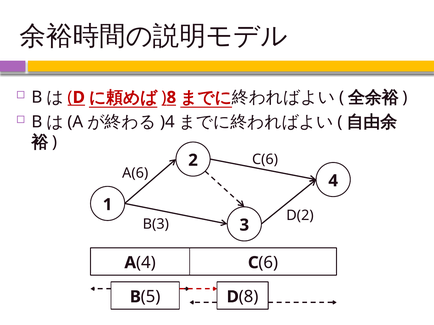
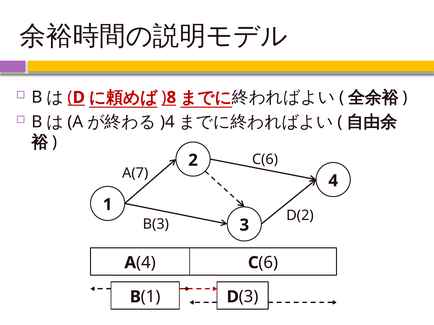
A(6: A(6 -> A(7 (135, 173)
5: 5 -> 1 (151, 297)
8: 8 -> 3 (249, 297)
